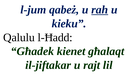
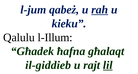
l-Ħadd: l-Ħadd -> l-Illum (55, 38)
kienet: kienet -> ħafna (71, 52)
il-jiftakar: il-jiftakar -> il-giddieb (48, 65)
lil underline: none -> present (108, 65)
